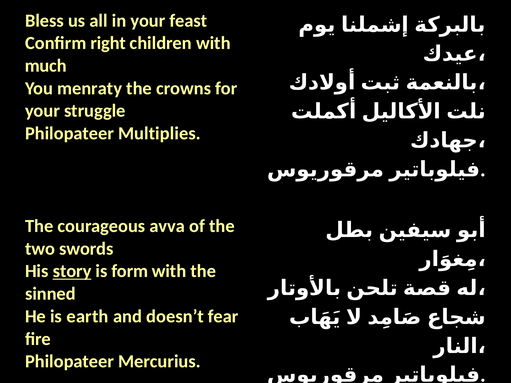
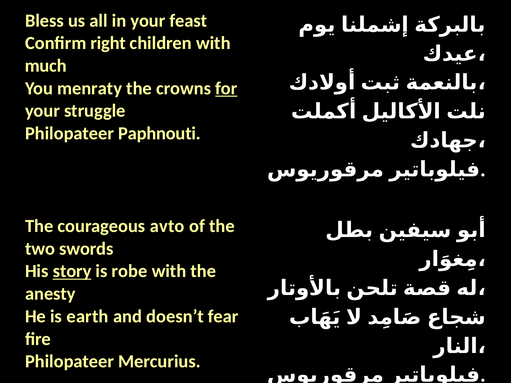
for underline: none -> present (226, 88)
Multiplies: Multiplies -> Paphnouti (160, 133)
avva: avva -> avto (167, 226)
form: form -> robe (130, 271)
sinned: sinned -> anesty (50, 294)
